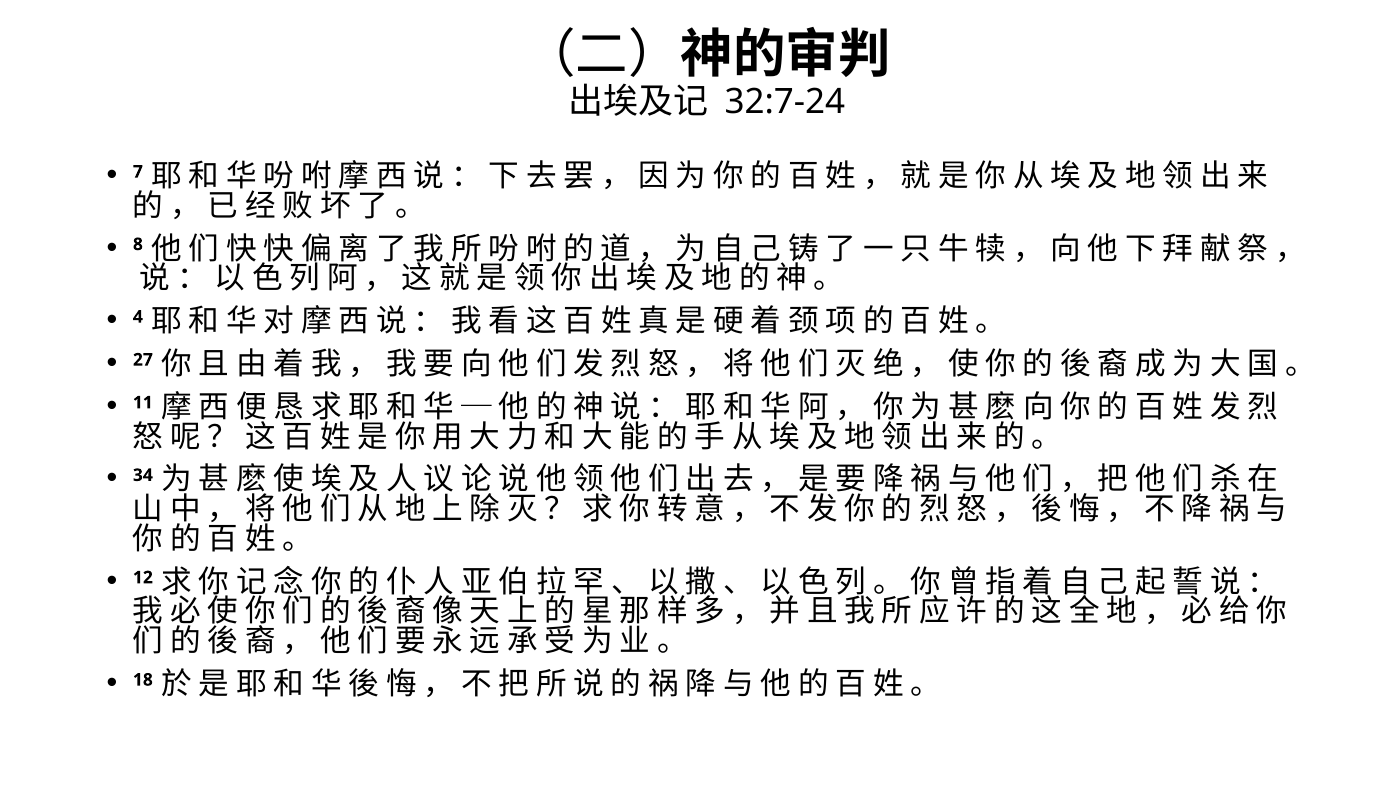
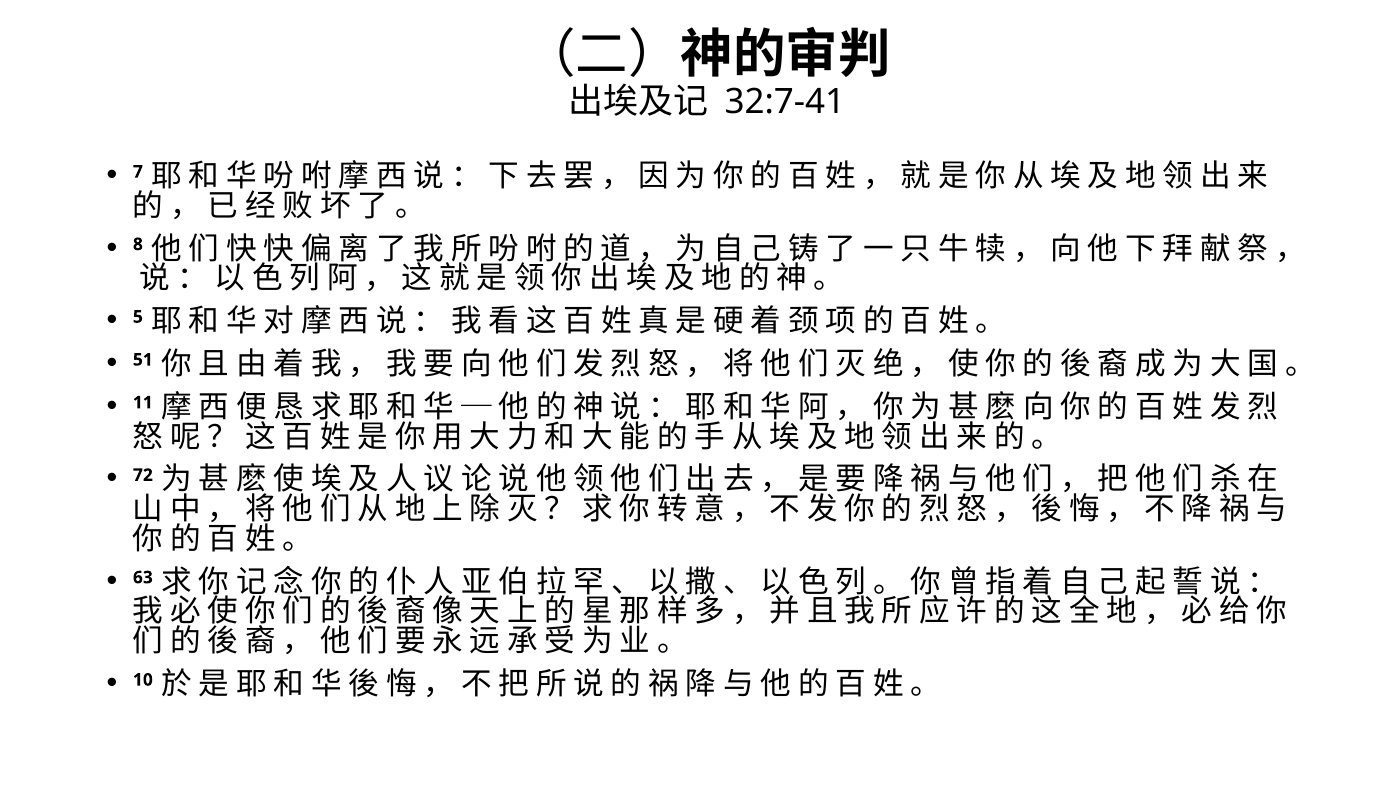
32:7-24: 32:7-24 -> 32:7-41 (785, 102)
4: 4 -> 5 (138, 317)
27: 27 -> 51 (143, 360)
34: 34 -> 72 (143, 475)
12: 12 -> 63 (143, 577)
18: 18 -> 10 (143, 680)
